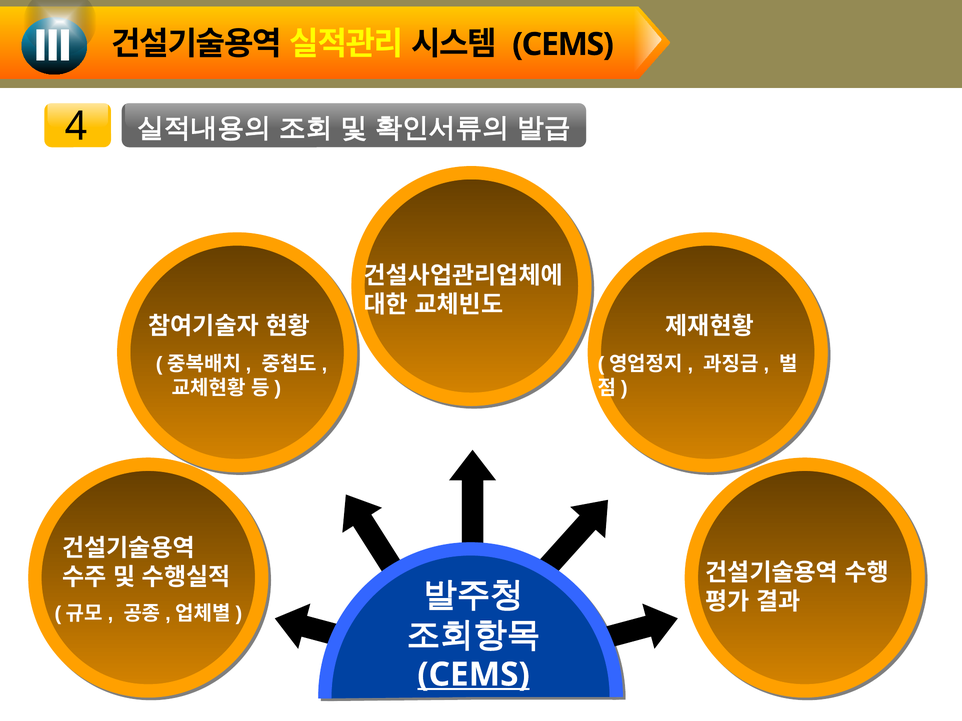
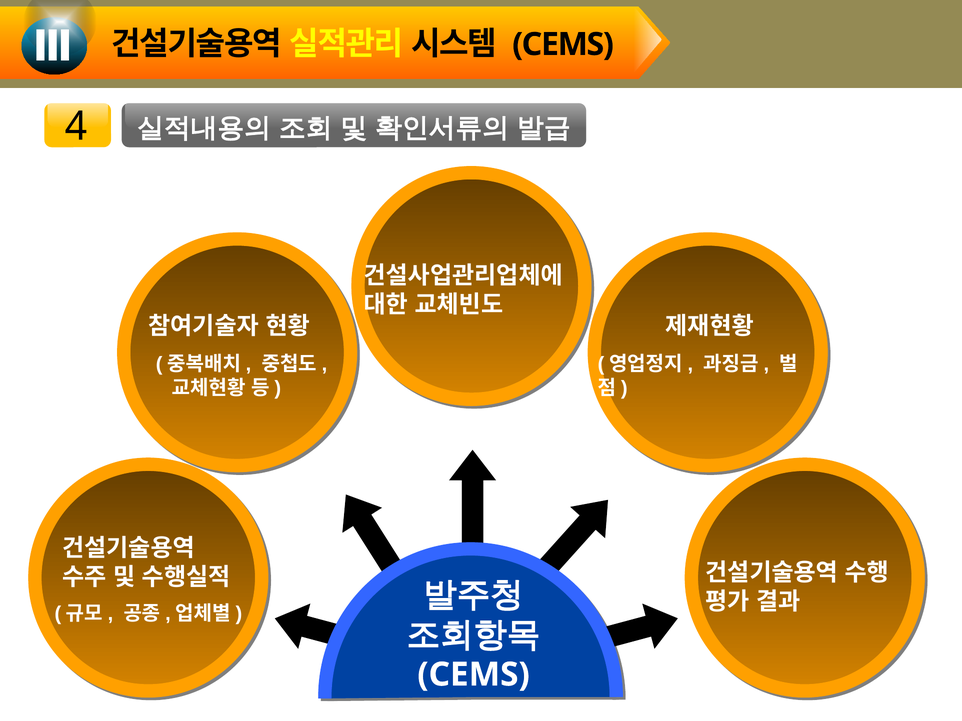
CEMS underline: present -> none (474, 675)
